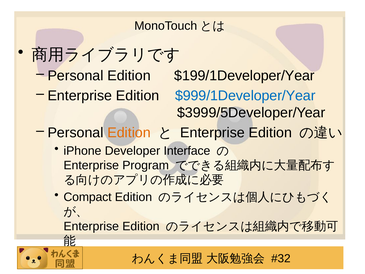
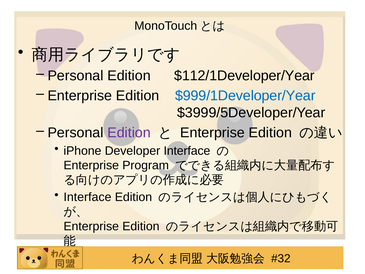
$199/1Developer/Year: $199/1Developer/Year -> $112/1Developer/Year (244, 76)
Edition colour: orange -> purple (129, 132)
Compact: Compact -> Interface (87, 197)
